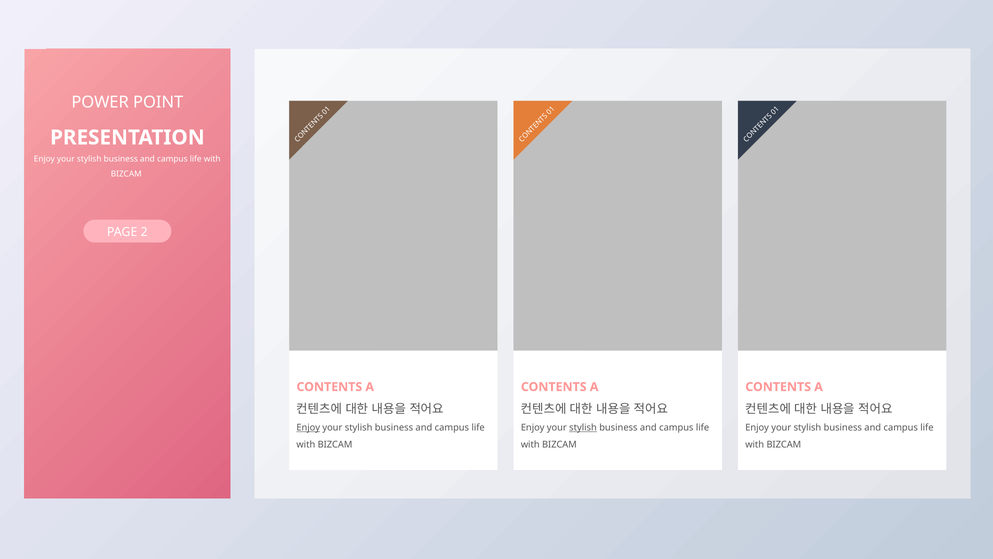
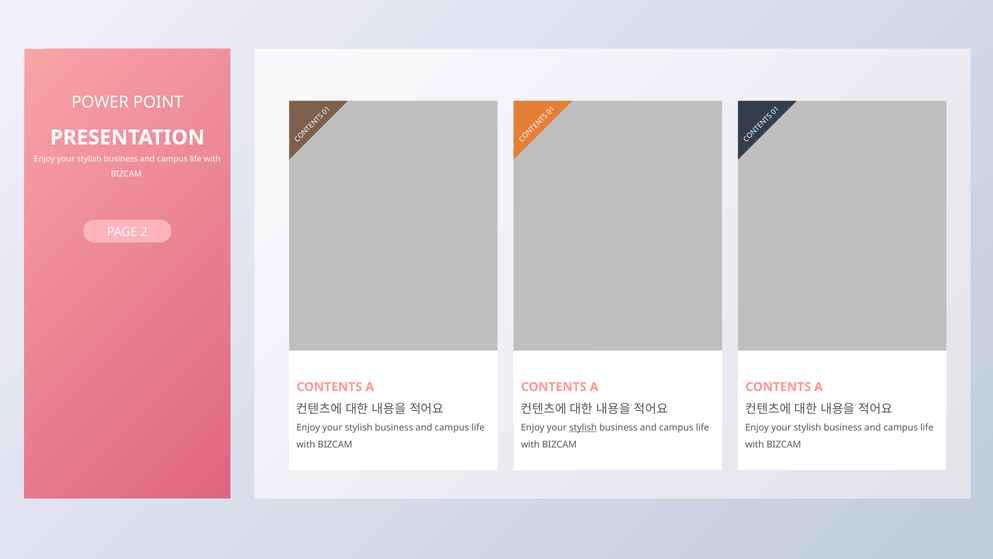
Enjoy underline: present -> none (308, 427)
